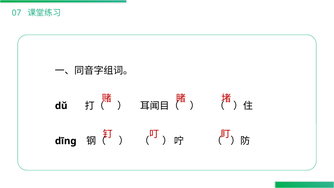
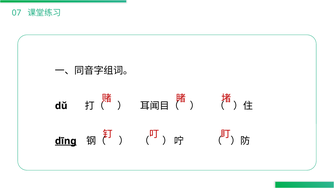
dīnɡ underline: none -> present (66, 141)
